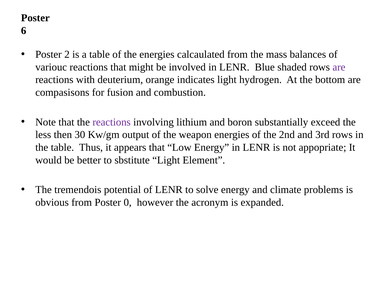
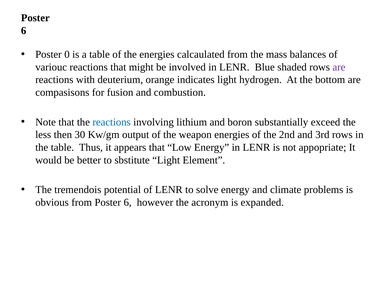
2: 2 -> 0 (67, 54)
reactions colour: purple -> blue (112, 122)
from Poster 0: 0 -> 6 (128, 202)
